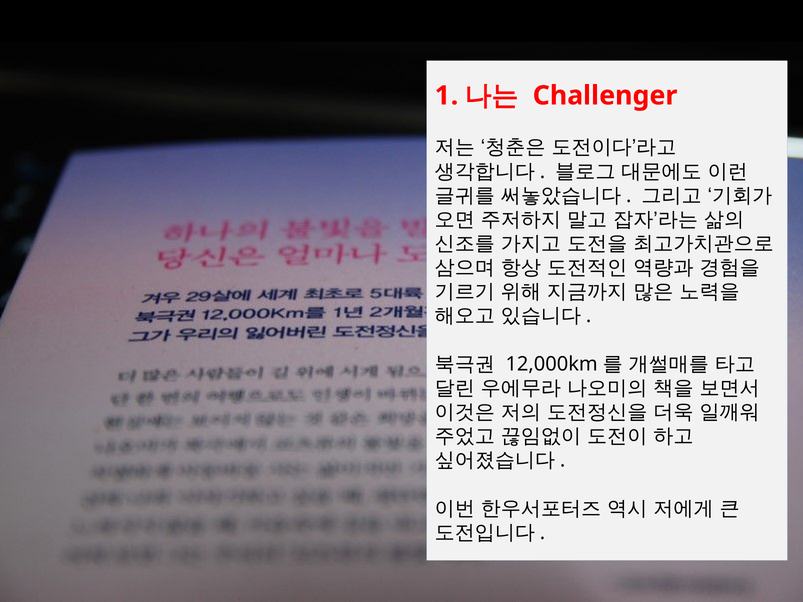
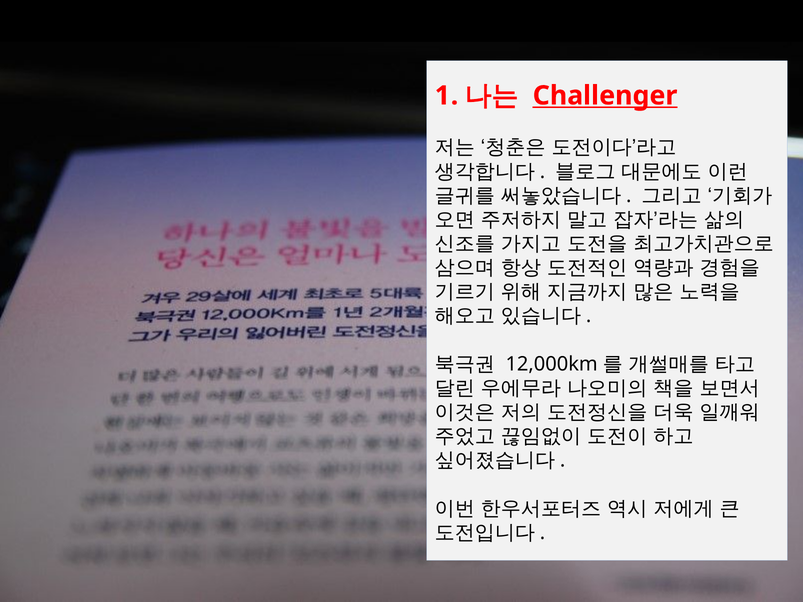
Challenger underline: none -> present (605, 96)
